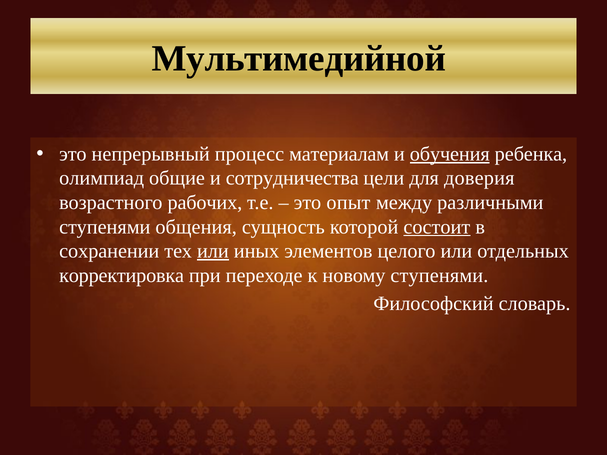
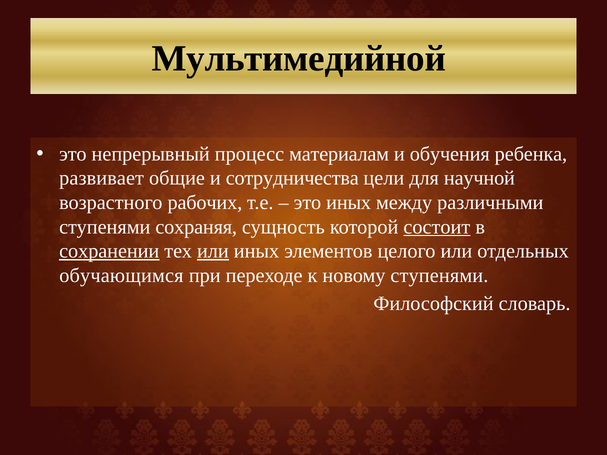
обучения underline: present -> none (450, 154)
олимпиад: олимпиад -> развивает (102, 178)
доверия: доверия -> научной (479, 178)
это опыт: опыт -> иных (349, 203)
общения: общения -> сохраняя (196, 227)
сохранении underline: none -> present (109, 251)
корректировка: корректировка -> обучающимся (121, 276)
